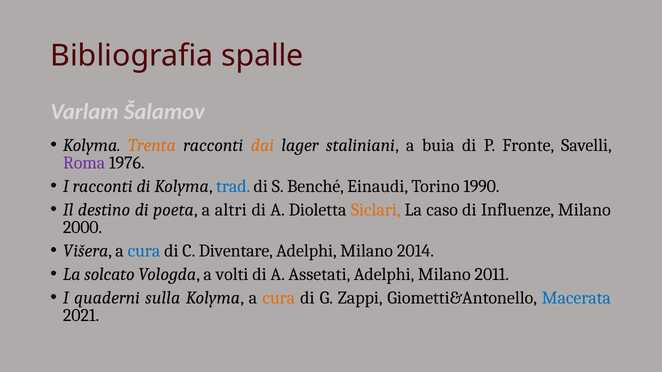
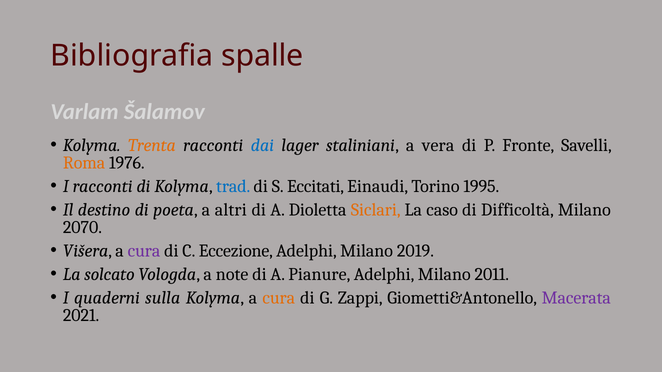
dai colour: orange -> blue (262, 145)
buia: buia -> vera (438, 145)
Roma colour: purple -> orange (84, 163)
Benché: Benché -> Eccitati (316, 186)
1990: 1990 -> 1995 (481, 186)
Influenze: Influenze -> Difficoltà (517, 210)
2000: 2000 -> 2070 (82, 227)
cura colour: blue -> purple (144, 251)
Diventare: Diventare -> Eccezione (236, 251)
2014: 2014 -> 2019 (415, 251)
volti: volti -> note (232, 275)
Assetati: Assetati -> Pianure (319, 275)
Macerata colour: blue -> purple (576, 298)
